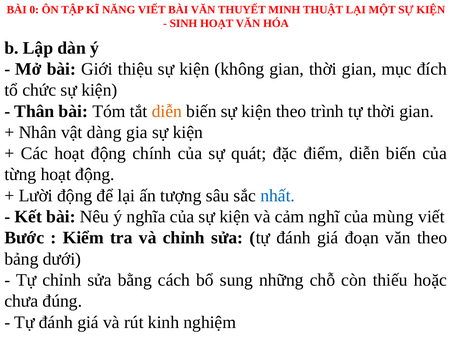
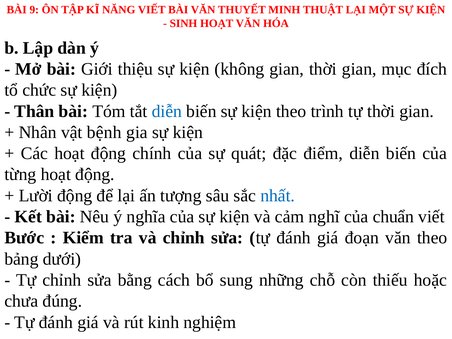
0: 0 -> 9 (34, 10)
diễn colour: orange -> blue (167, 111)
dàng: dàng -> bệnh (104, 132)
mùng: mùng -> chuẩn (393, 217)
